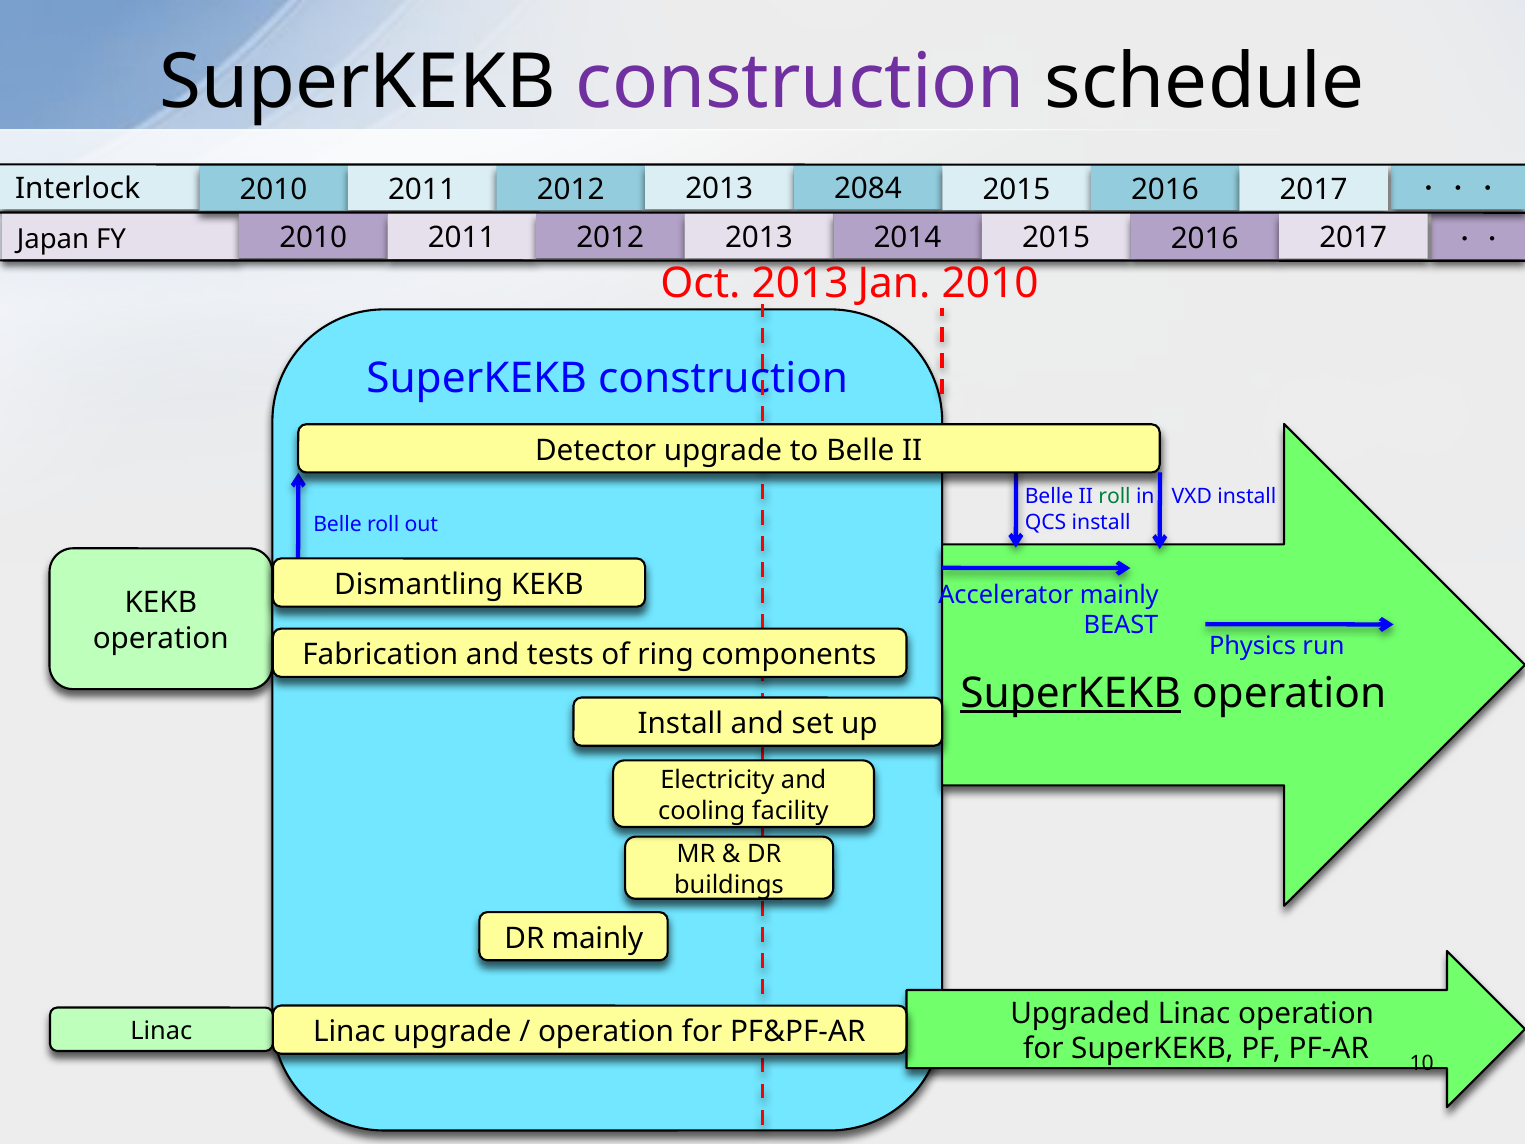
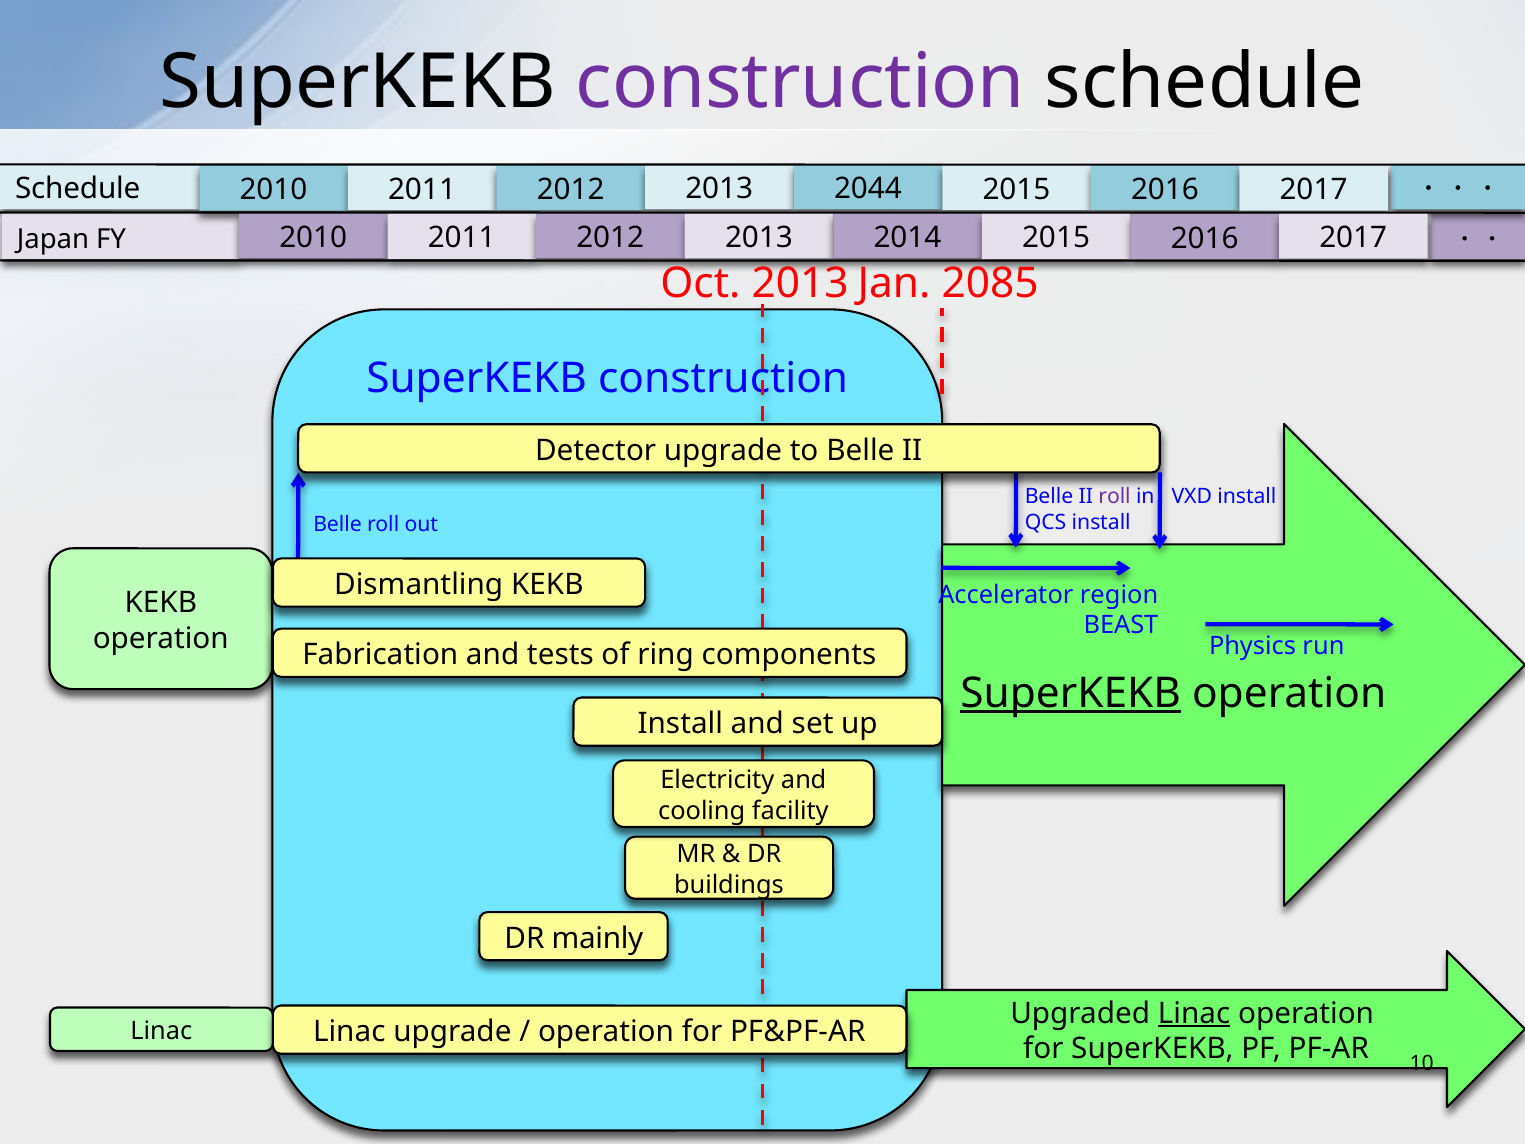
Interlock: Interlock -> Schedule (78, 189)
2084: 2084 -> 2044 (868, 189)
2010: 2010 -> 2085 (990, 284)
roll colour: green -> purple (1115, 496)
Accelerator mainly: mainly -> region (1119, 595)
Linac underline: none -> present (1194, 1013)
